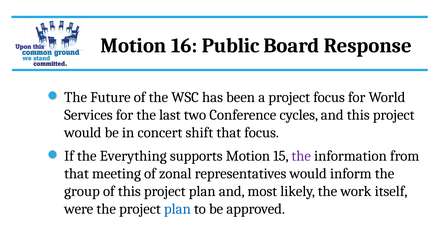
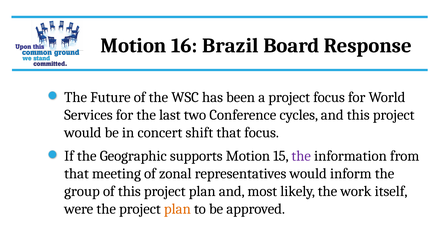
Public: Public -> Brazil (230, 46)
Everything: Everything -> Geographic (133, 156)
plan colour: blue -> orange (177, 209)
